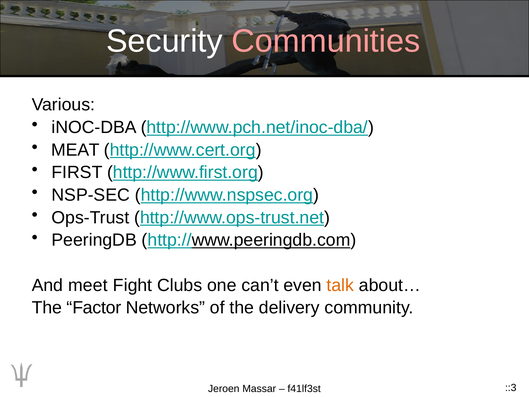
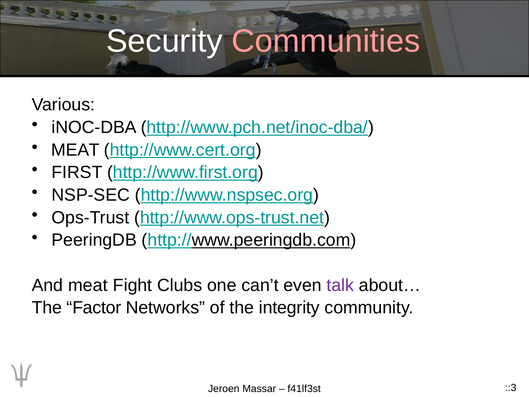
And meet: meet -> meat (88, 285)
talk colour: orange -> purple (340, 285)
delivery: delivery -> integrity (289, 308)
